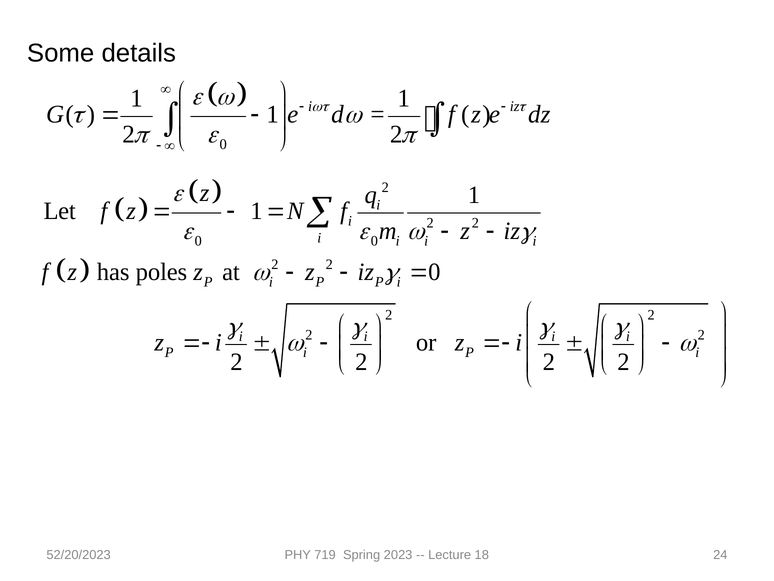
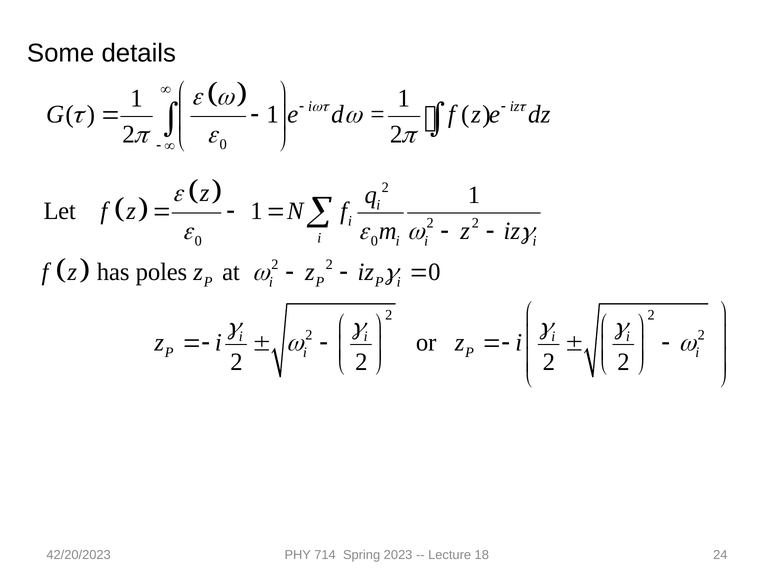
52/20/2023: 52/20/2023 -> 42/20/2023 (79, 554)
719: 719 -> 714 (325, 554)
